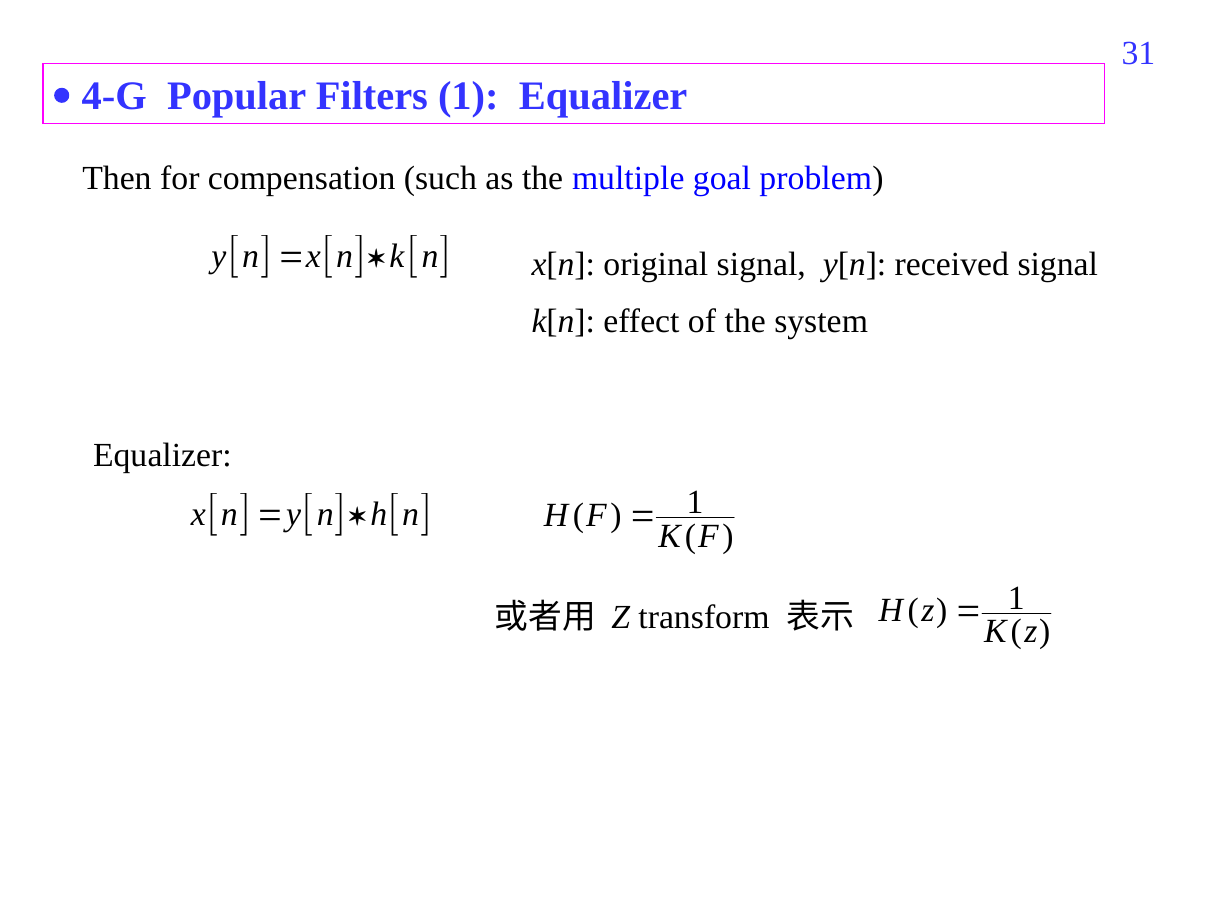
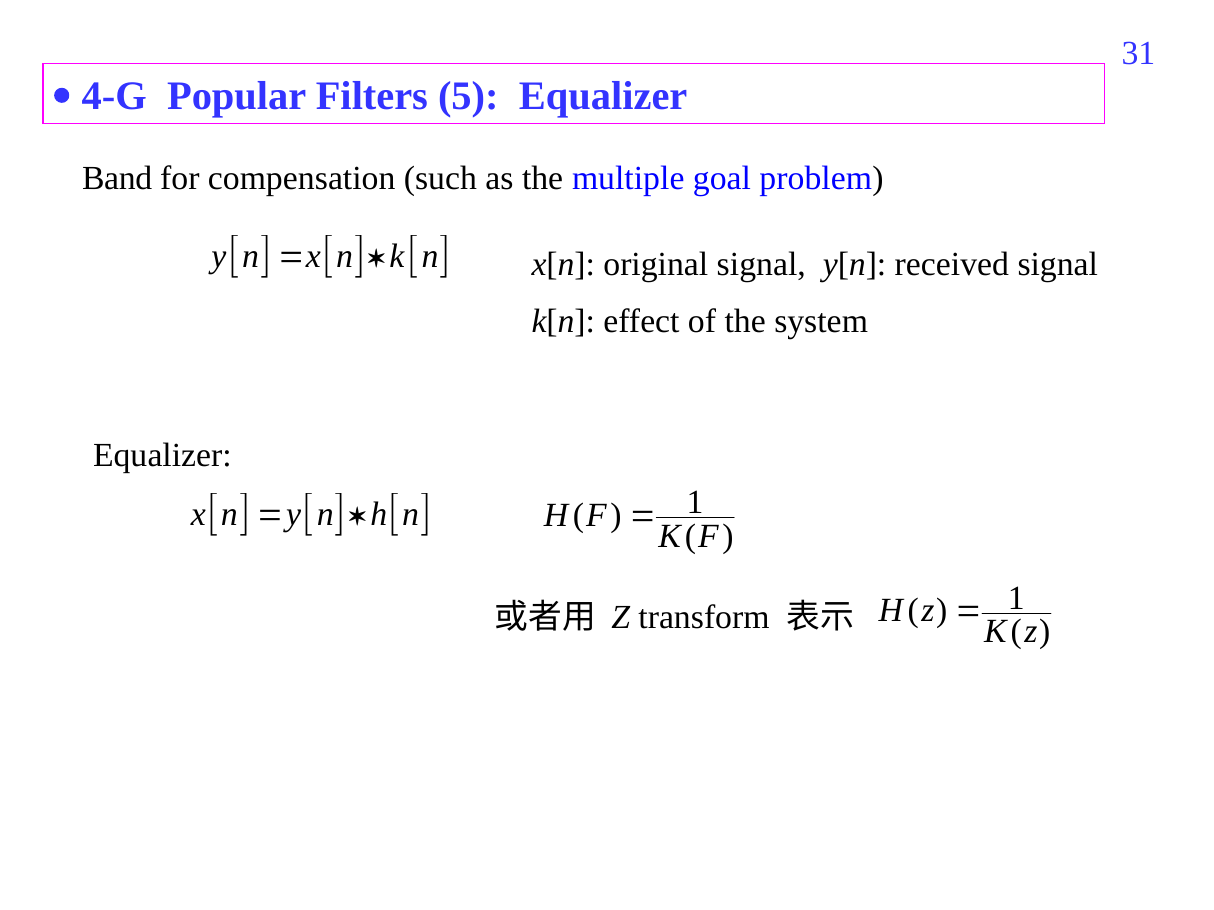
Filters 1: 1 -> 5 (468, 96)
Then: Then -> Band (117, 178)
